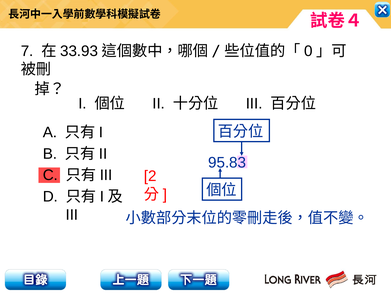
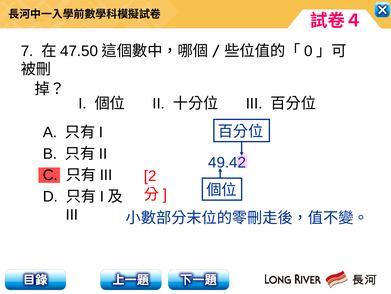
33.93: 33.93 -> 47.50 (79, 51)
95.83: 95.83 -> 49.42 (227, 162)
